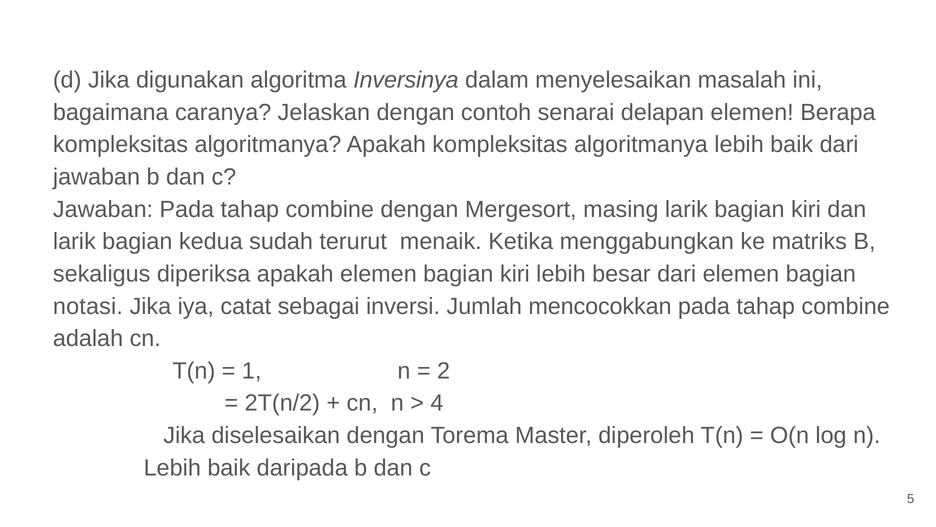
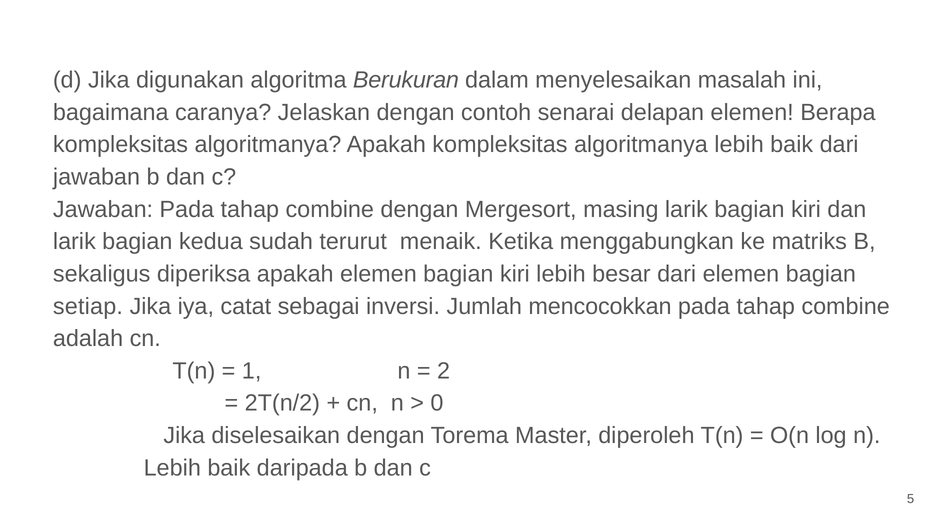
Inversinya: Inversinya -> Berukuran (406, 80)
notasi: notasi -> setiap (88, 306)
4: 4 -> 0 (437, 403)
